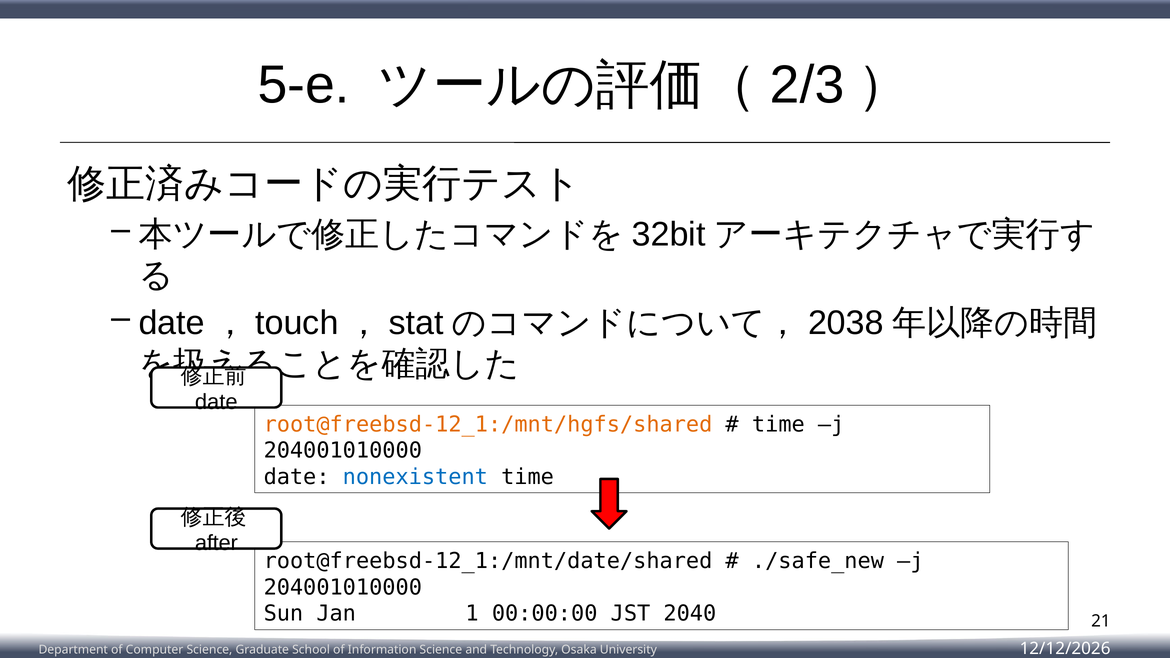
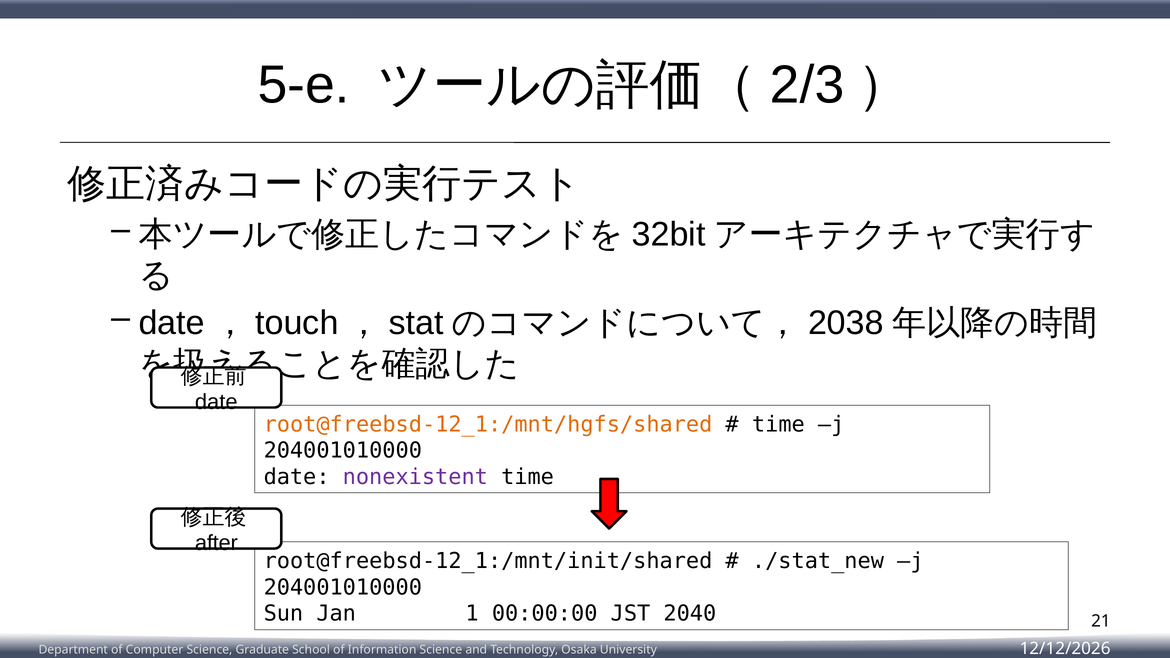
nonexistent colour: blue -> purple (415, 477)
root@freebsd-12_1:/mnt/date/shared: root@freebsd-12_1:/mnt/date/shared -> root@freebsd-12_1:/mnt/init/shared (488, 561)
./safe_new: ./safe_new -> ./stat_new (818, 561)
